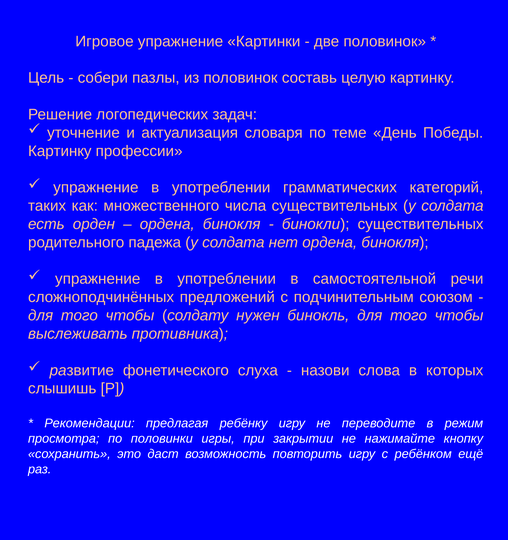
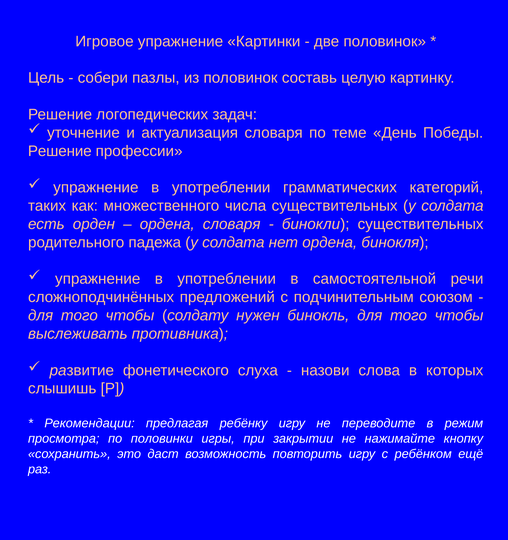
Картинку: Картинку -> Решение (60, 151)
бинокля: бинокля -> словаря (232, 224)
